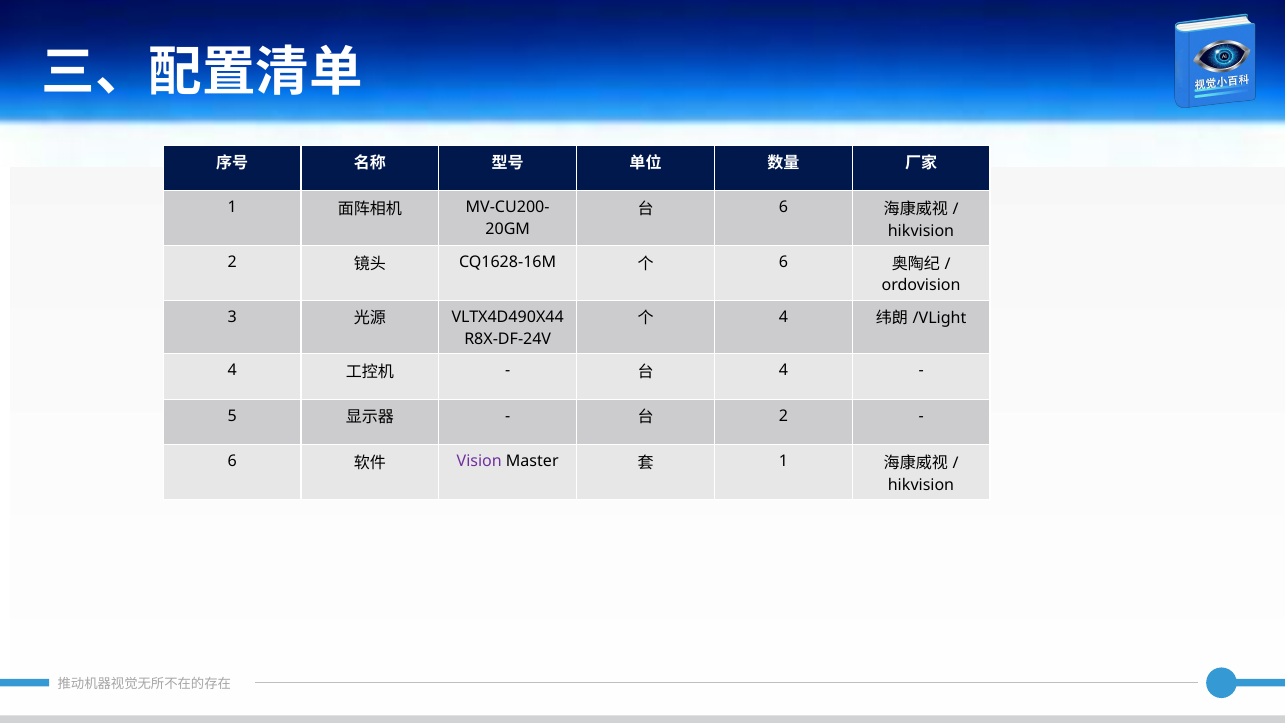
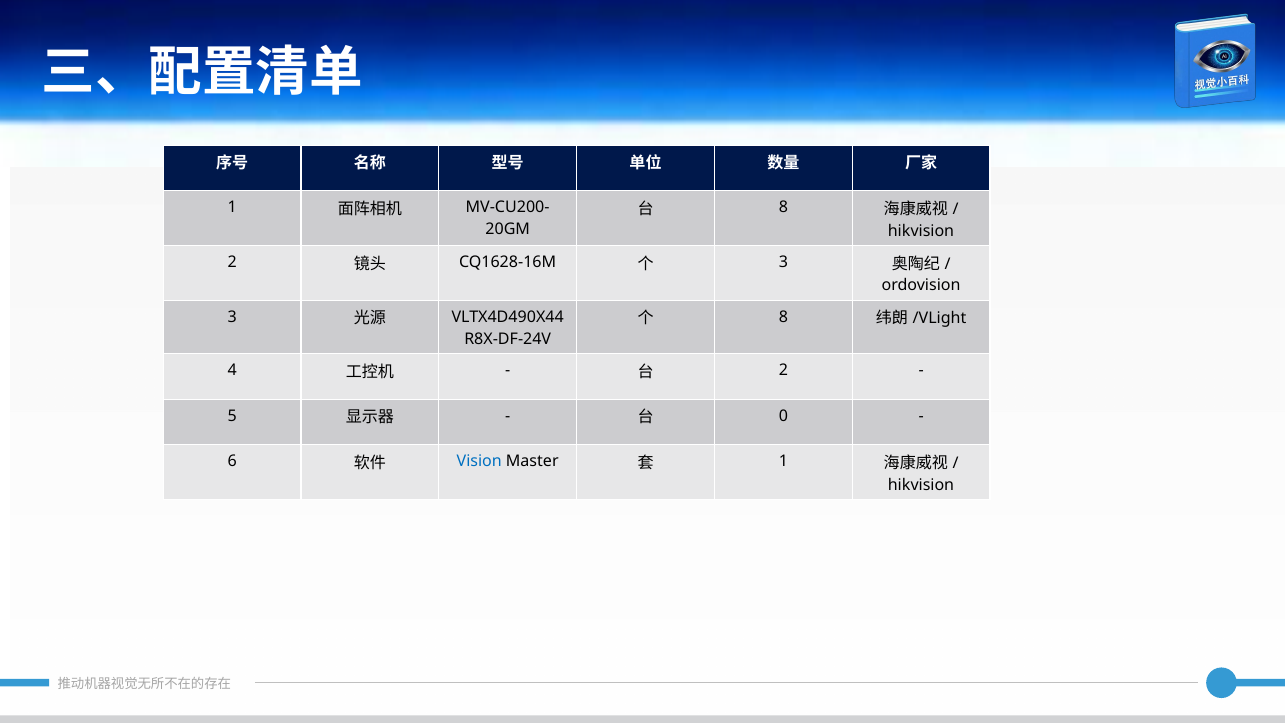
6: 6 -> 8 (783, 207)
6: 6 -> 3 (783, 262)
4: 4 -> 8 (783, 317)
4: 4 -> 2 (783, 370)
2: 2 -> 0 (783, 416)
Vision colour: purple -> blue (479, 461)
